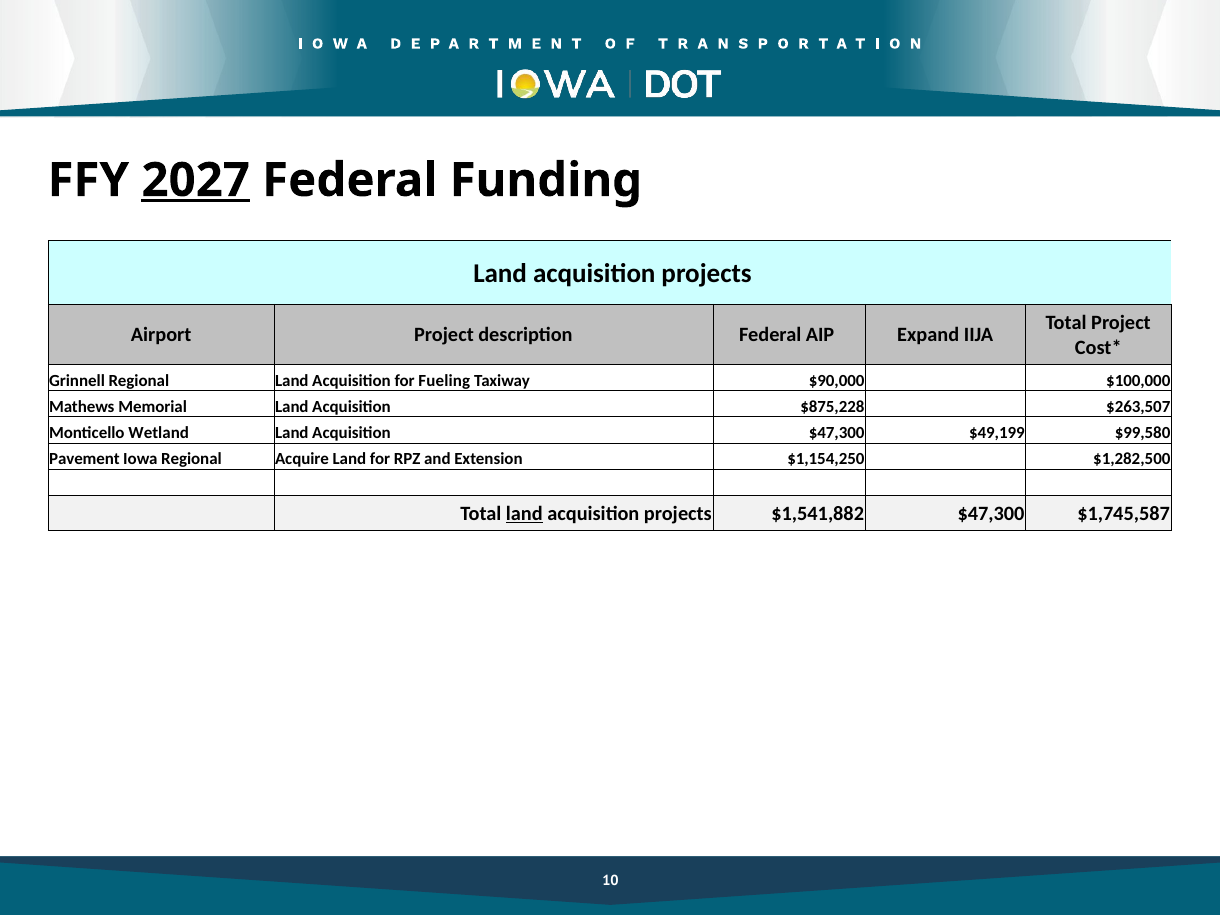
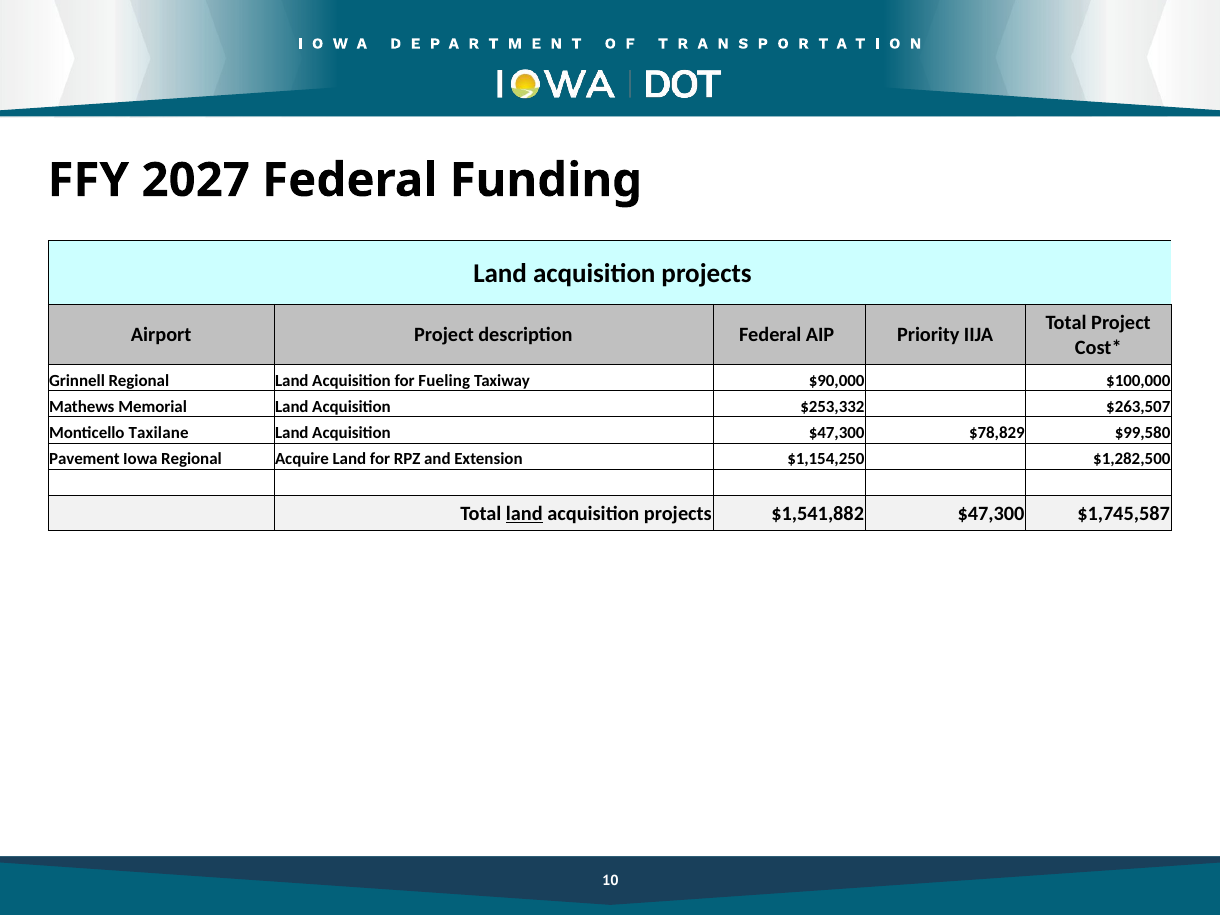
2027 underline: present -> none (196, 180)
Expand: Expand -> Priority (928, 335)
$875,228: $875,228 -> $253,332 (832, 407)
Wetland: Wetland -> Taxilane (159, 433)
$49,199: $49,199 -> $78,829 (997, 433)
